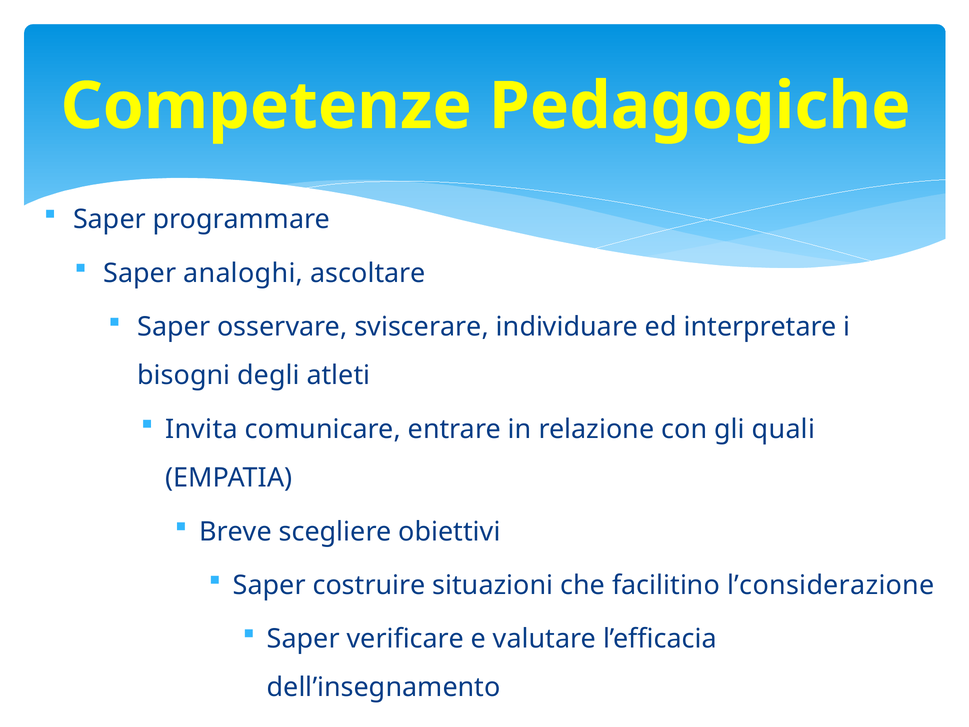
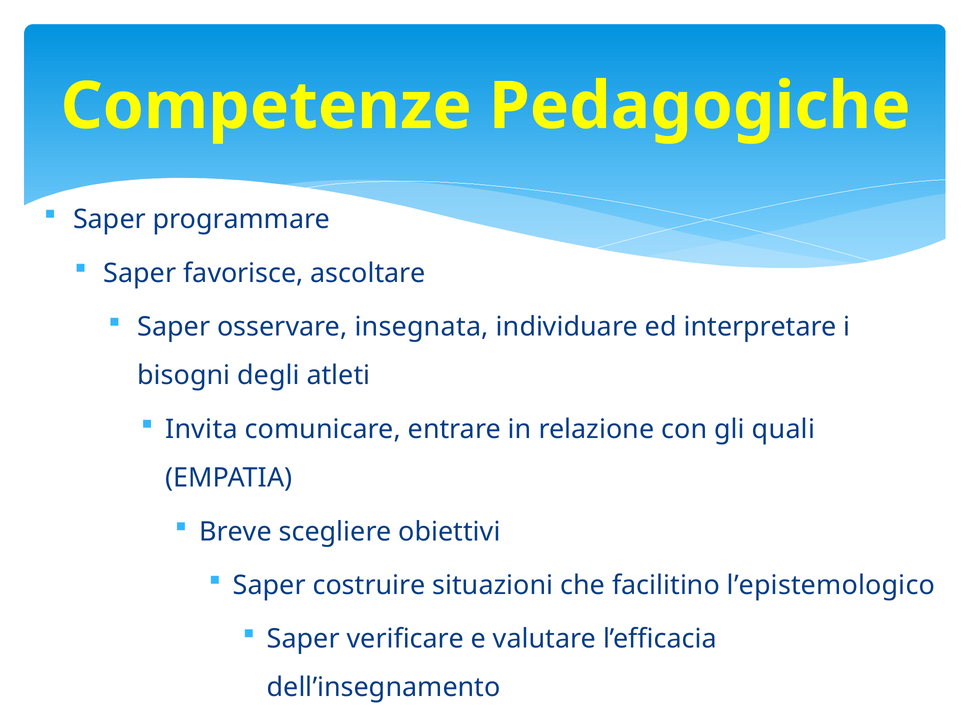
analoghi: analoghi -> favorisce (243, 273)
sviscerare: sviscerare -> insegnata (422, 327)
l’considerazione: l’considerazione -> l’epistemologico (831, 585)
